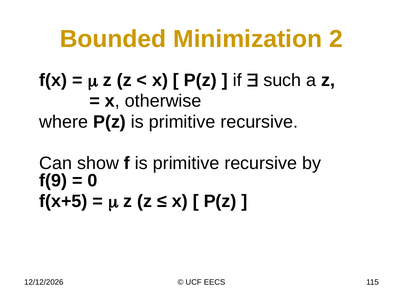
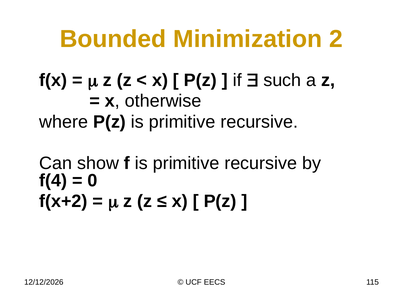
f(9: f(9 -> f(4 (53, 181)
f(x+5: f(x+5 -> f(x+2 (63, 202)
